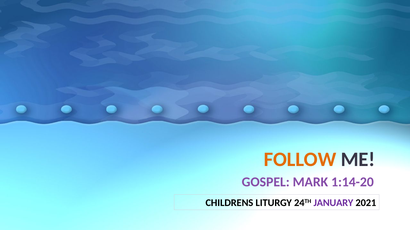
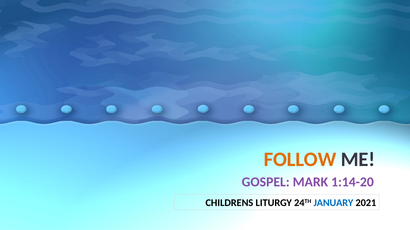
JANUARY colour: purple -> blue (333, 203)
